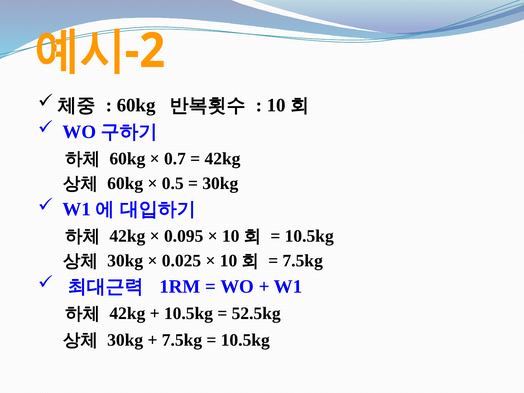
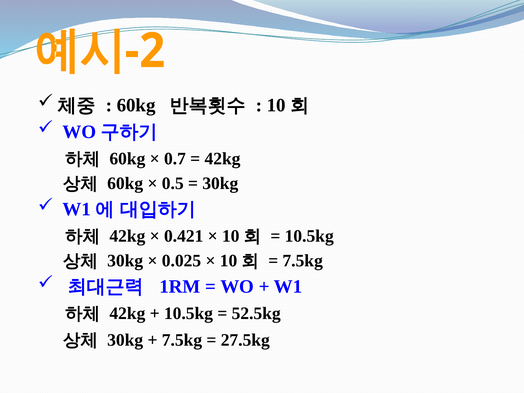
0.095: 0.095 -> 0.421 (184, 236)
10.5kg: 10.5kg -> 27.5kg (245, 340)
